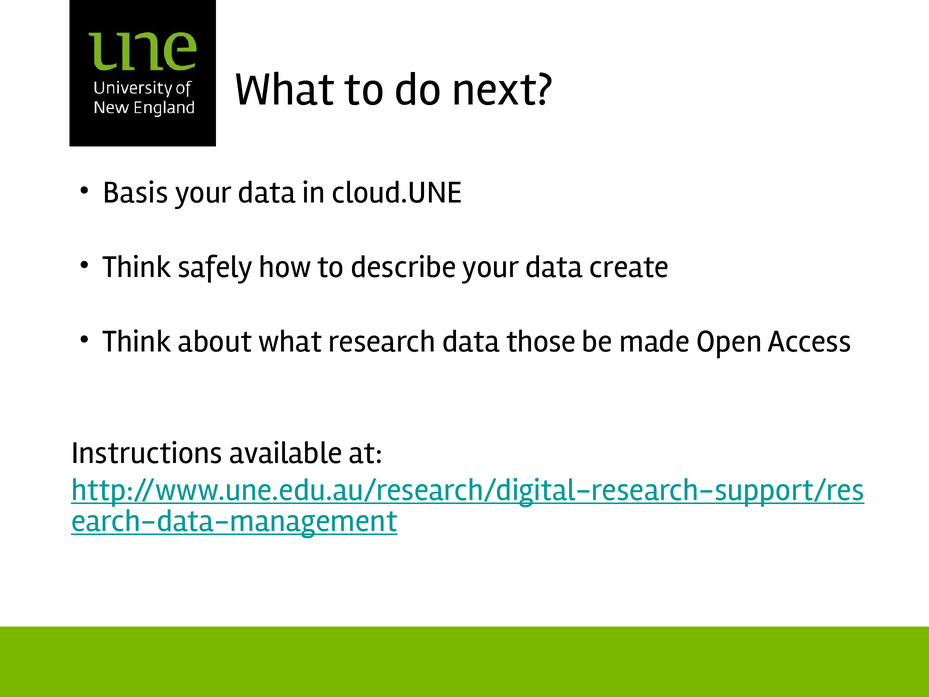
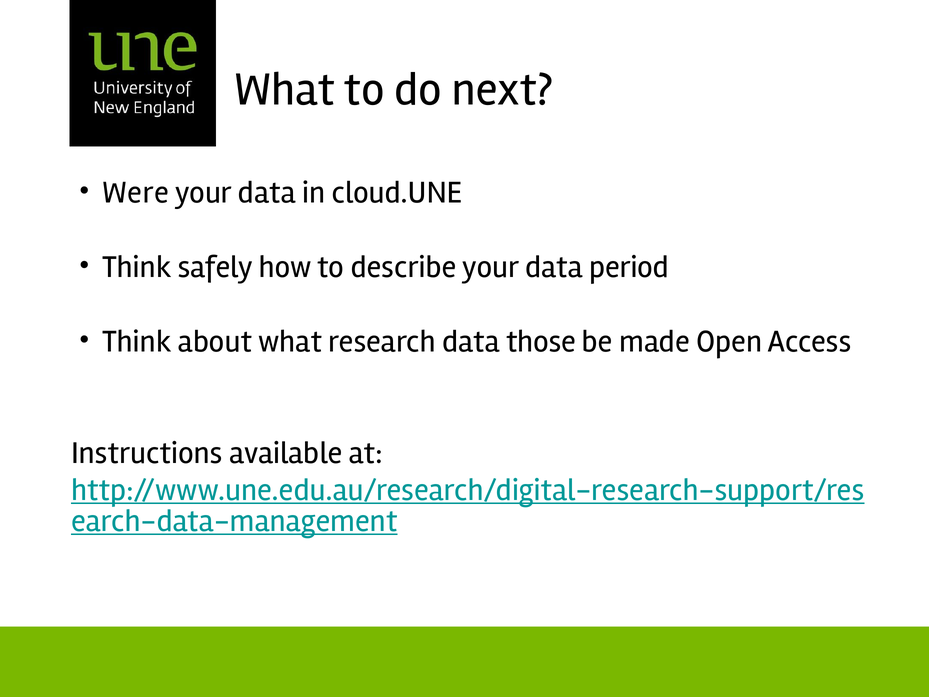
Basis: Basis -> Were (136, 193)
create: create -> period (629, 267)
